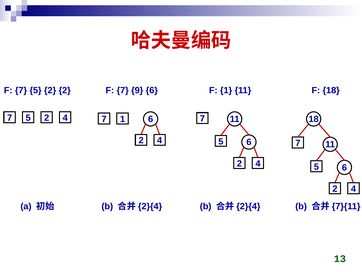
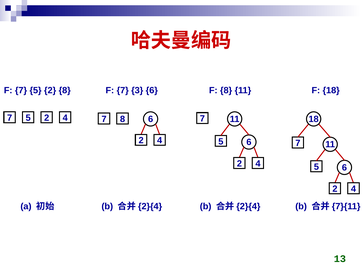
2 2: 2 -> 8 (65, 90)
9: 9 -> 3 (137, 90)
F 1: 1 -> 8 (226, 90)
7 1: 1 -> 8 (123, 119)
